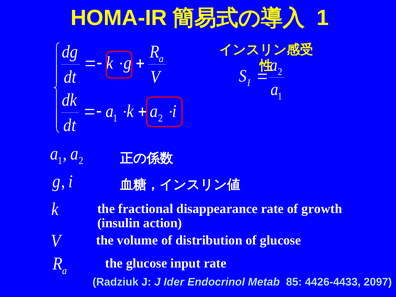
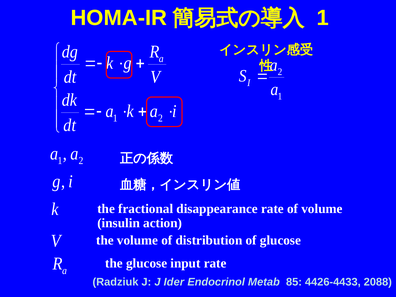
of growth: growth -> volume (322, 209)
2097: 2097 -> 2088 (378, 282)
